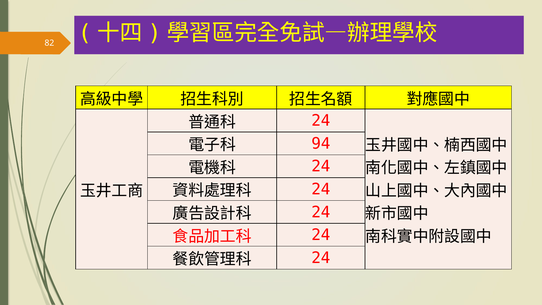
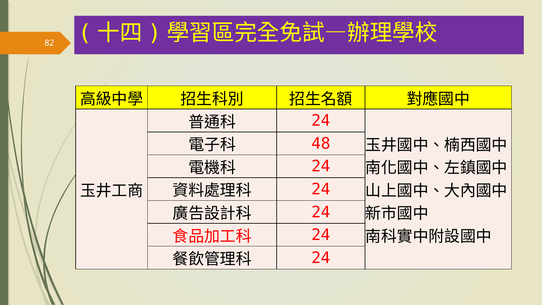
94: 94 -> 48 (321, 144)
